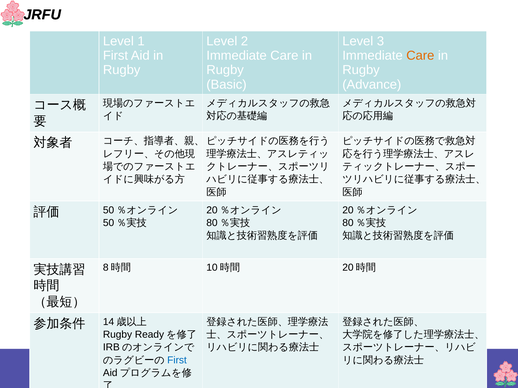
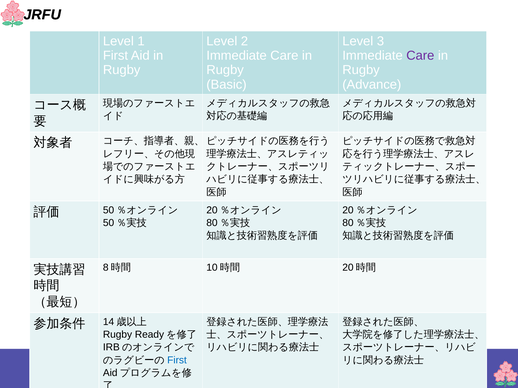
Care colour: orange -> purple (420, 56)
